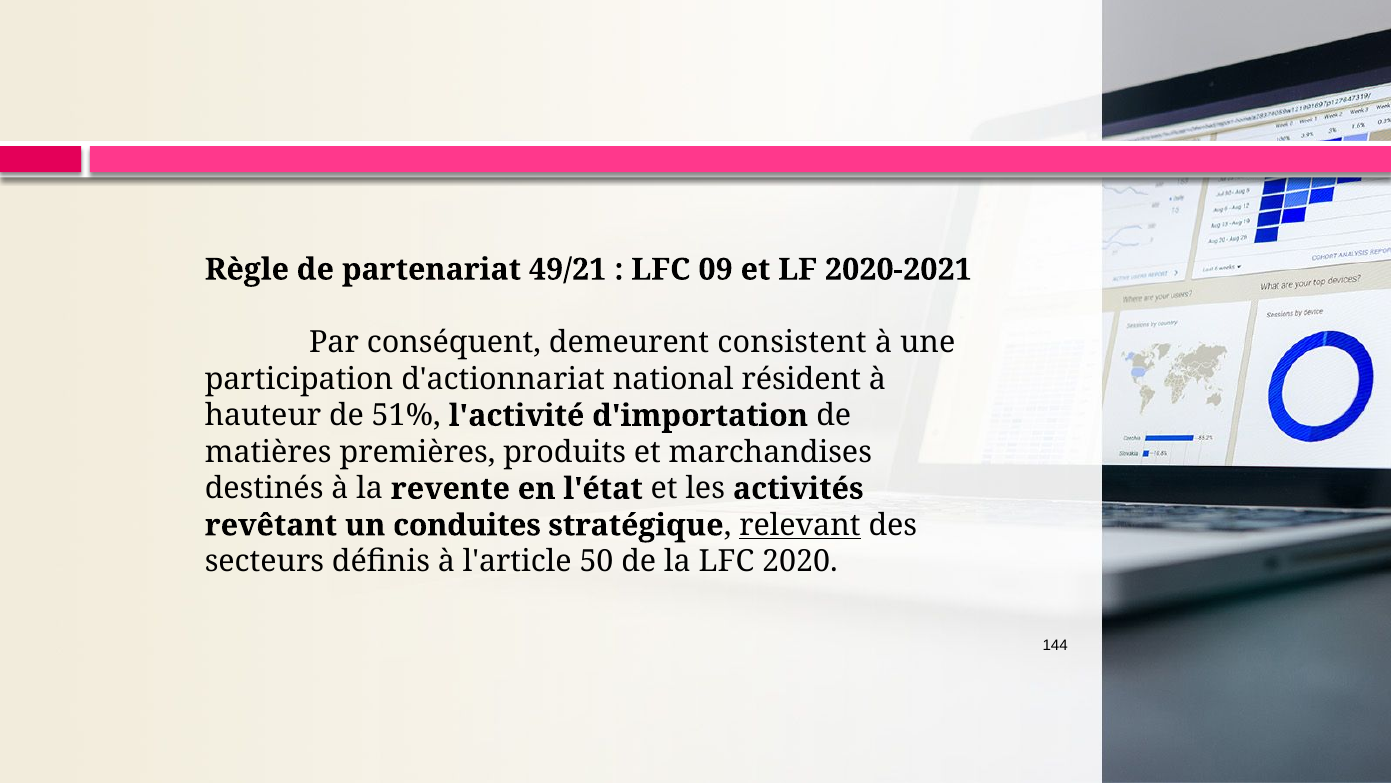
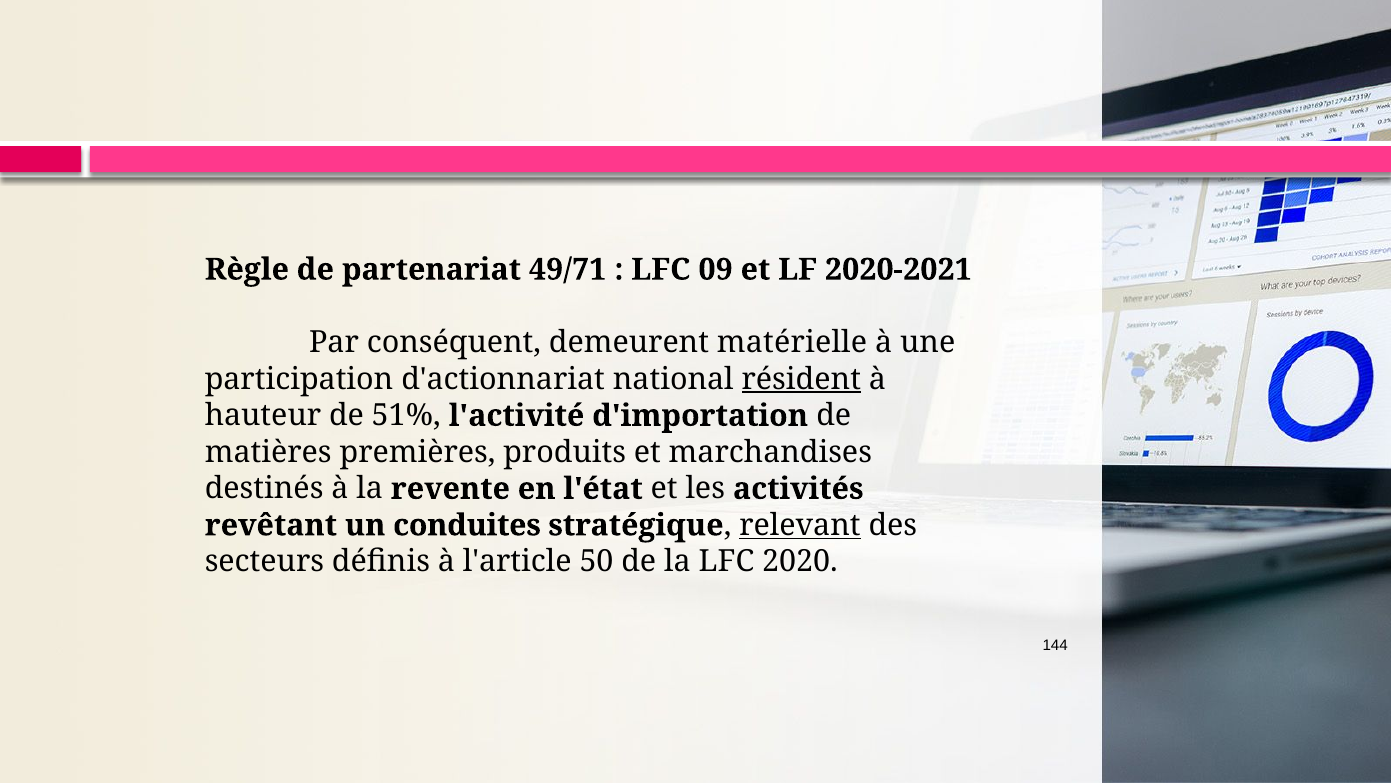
49/21: 49/21 -> 49/71 (568, 269)
consistent: consistent -> matérielle (792, 342)
résident underline: none -> present (801, 379)
